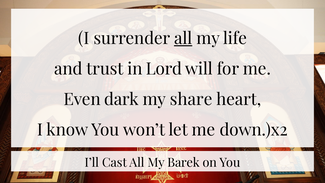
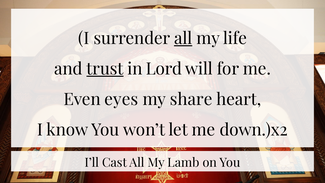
trust underline: none -> present (105, 69)
dark: dark -> eyes (121, 99)
Barek: Barek -> Lamb (183, 163)
